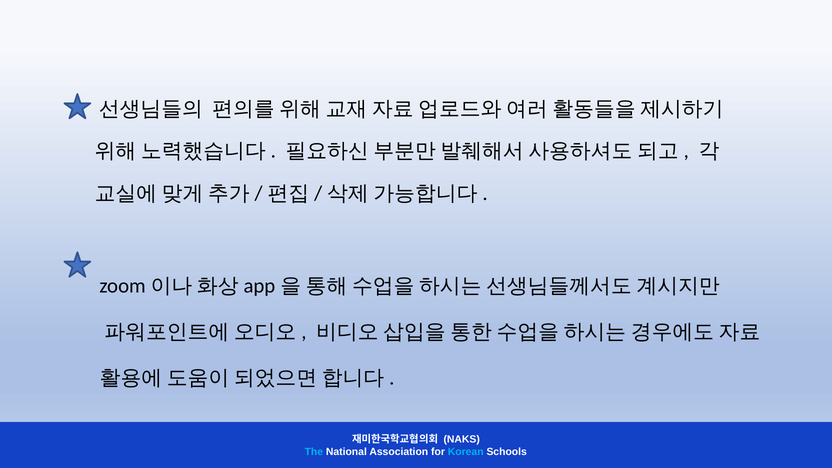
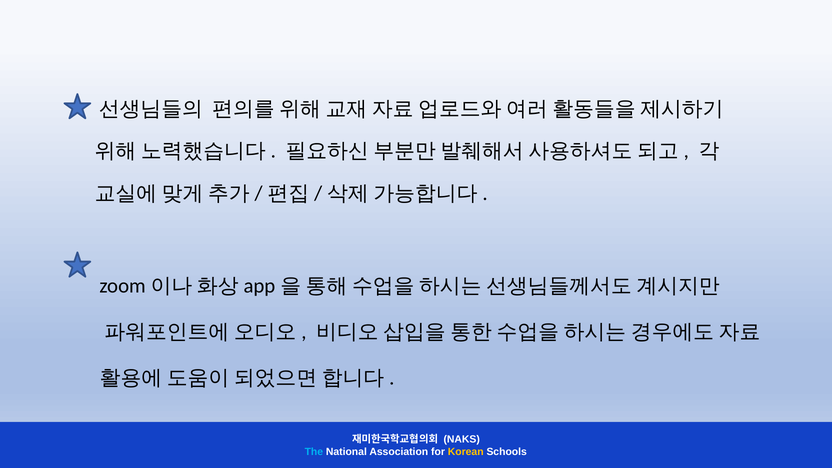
Korean colour: light blue -> yellow (466, 452)
